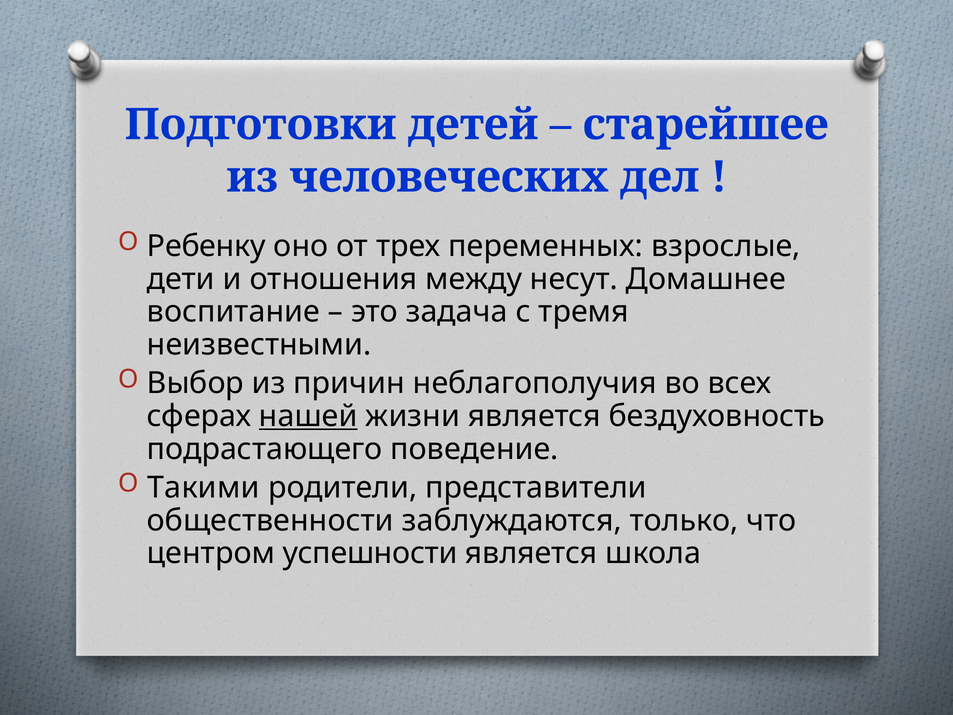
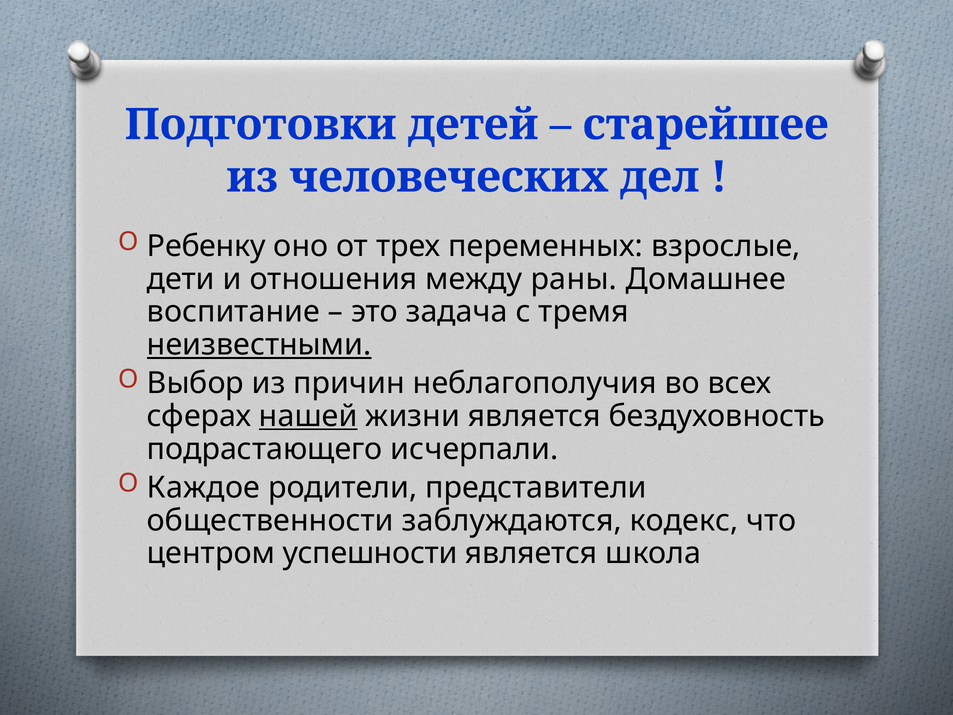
несут: несут -> раны (574, 279)
неизвестными underline: none -> present (259, 345)
поведение: поведение -> исчерпали (475, 449)
Такими: Такими -> Каждое (203, 488)
только: только -> кодекс (684, 520)
